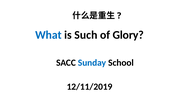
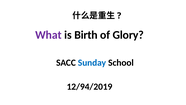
What colour: blue -> purple (48, 35)
Such: Such -> Birth (86, 35)
12/11/2019: 12/11/2019 -> 12/94/2019 (90, 86)
